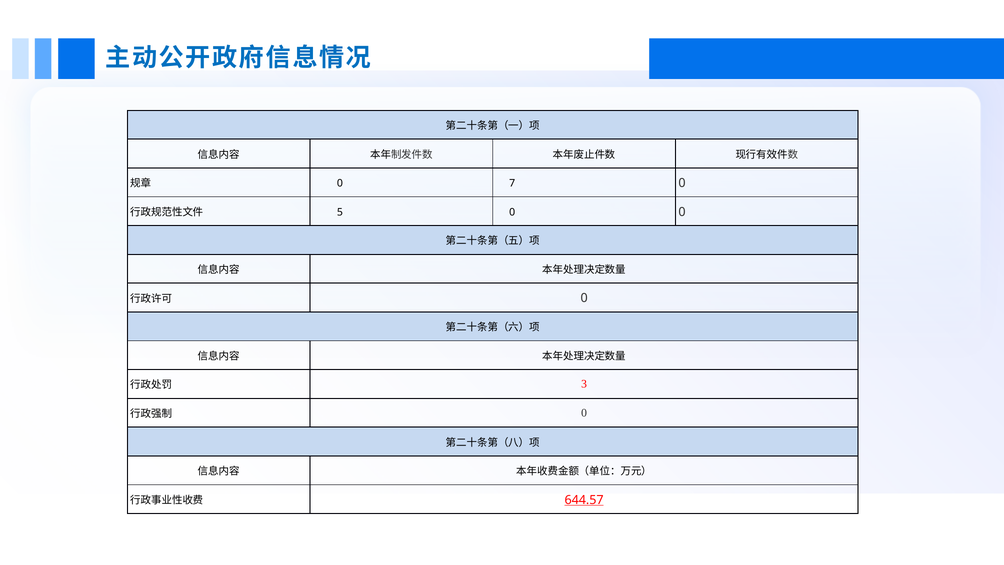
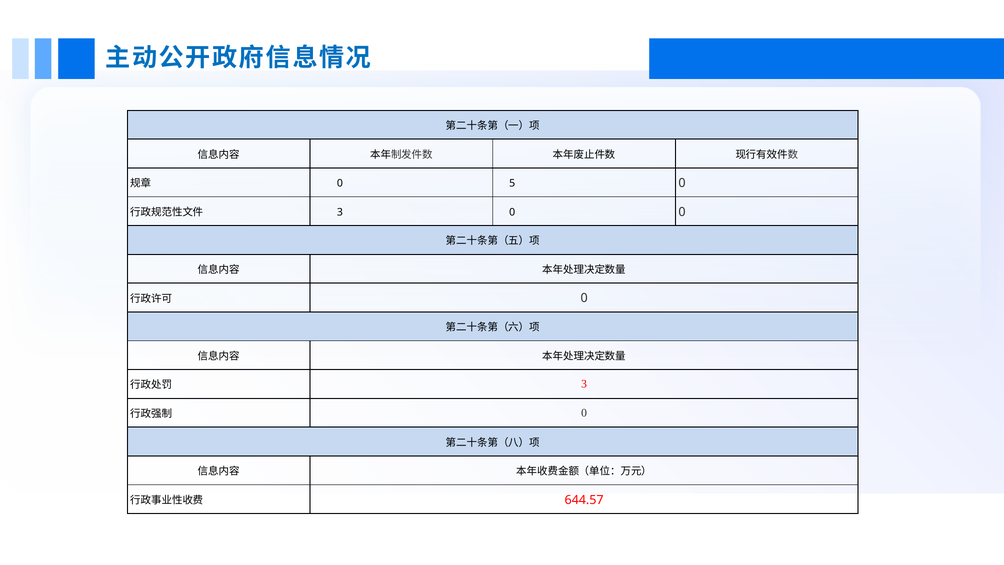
7: 7 -> 5 (512, 183)
5: 5 -> 3 (340, 212)
644.57 underline: present -> none (584, 500)
